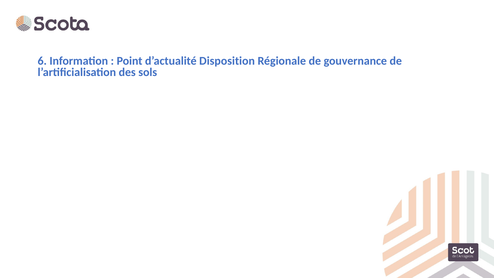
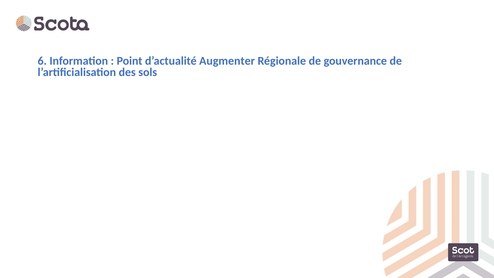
Disposition: Disposition -> Augmenter (227, 61)
